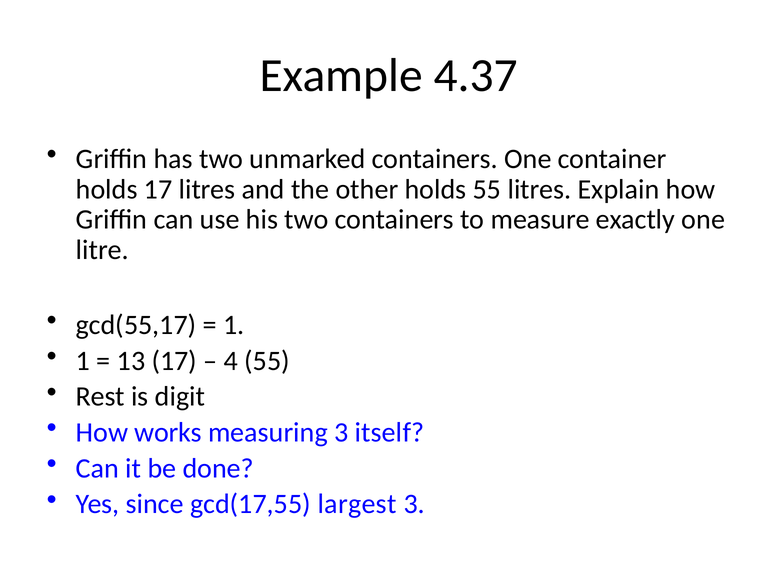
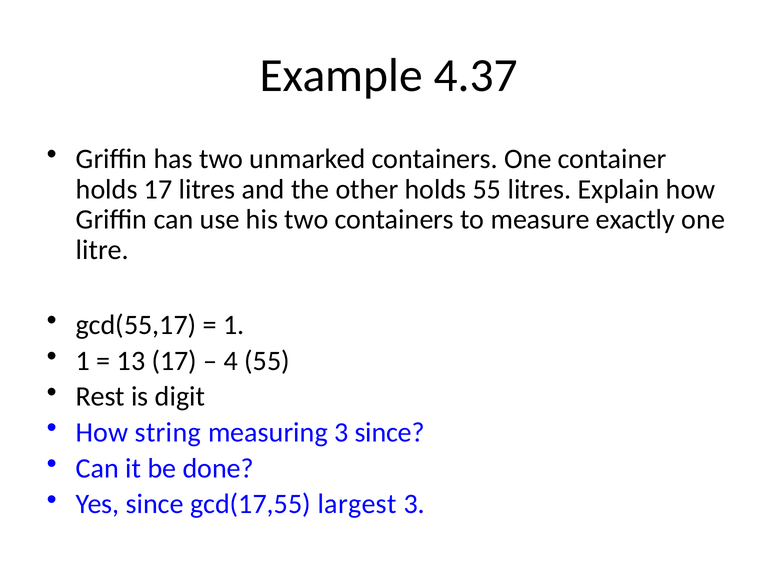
works: works -> string (168, 432)
3 itself: itself -> since (390, 432)
